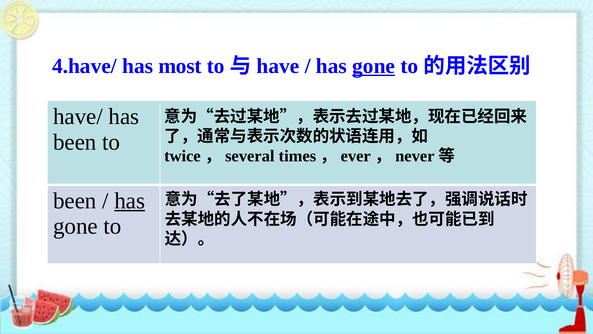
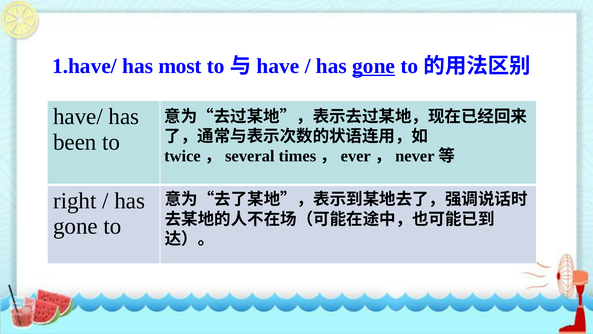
4.have/: 4.have/ -> 1.have/ (84, 66)
been: been -> right (75, 200)
has underline: present -> none (130, 200)
